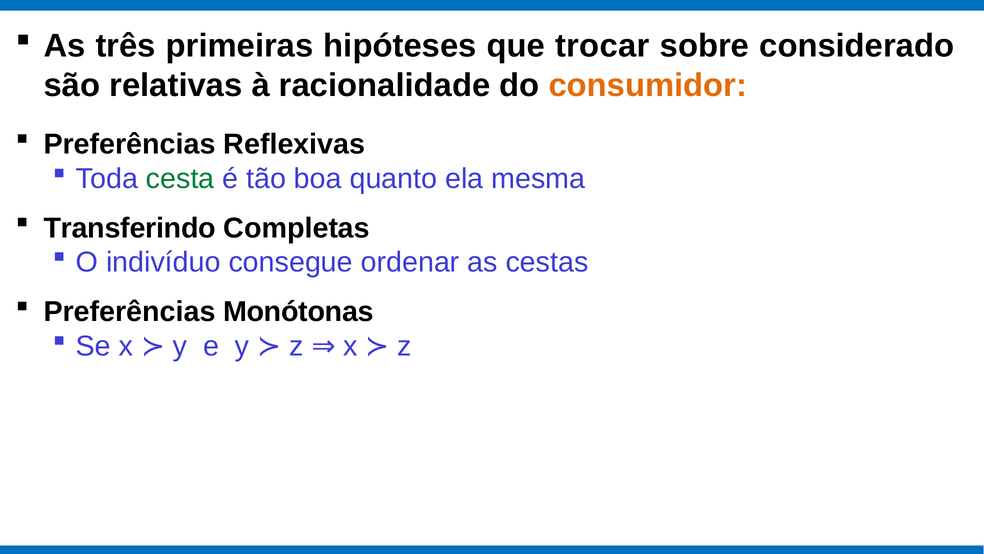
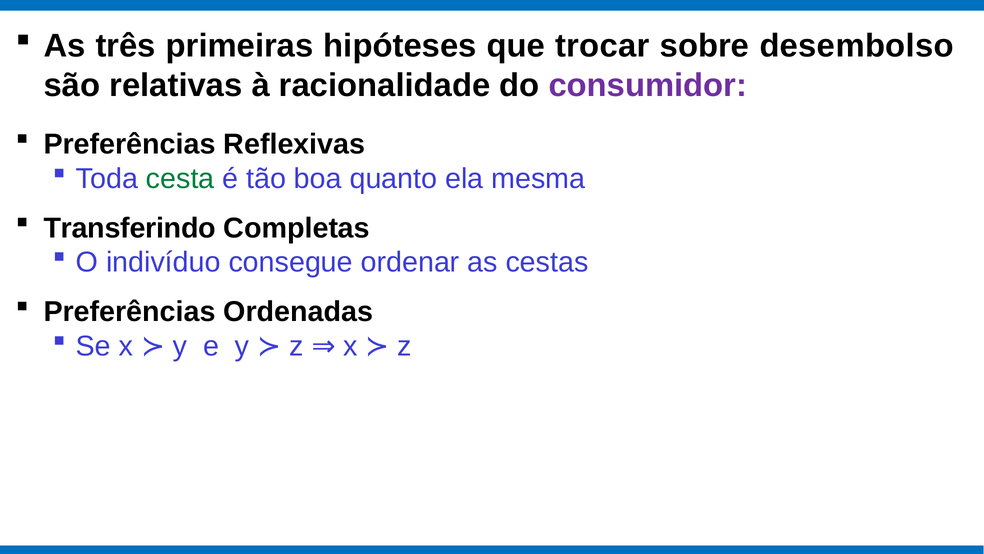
considerado: considerado -> desembolso (857, 46)
consumidor colour: orange -> purple (648, 85)
Monótonas: Monótonas -> Ordenadas (298, 311)
